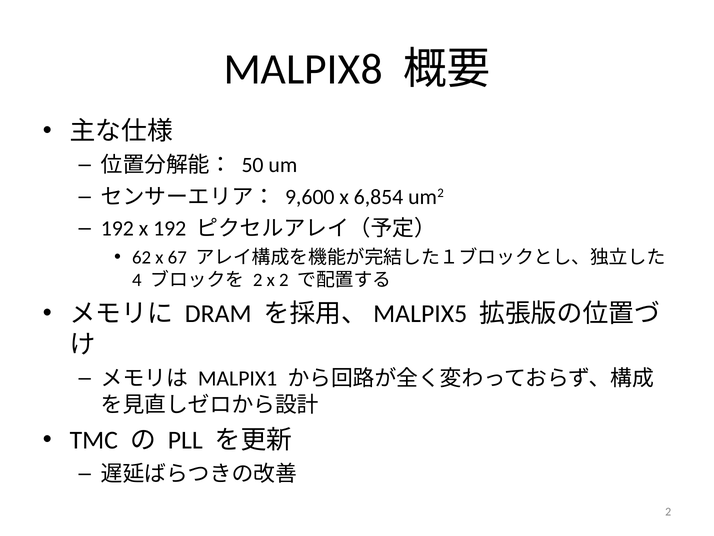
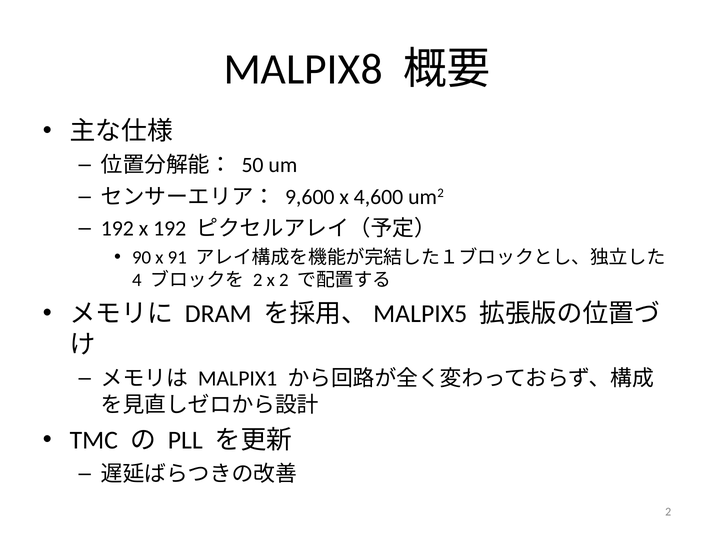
6,854: 6,854 -> 4,600 (379, 197)
62: 62 -> 90 (142, 257)
67: 67 -> 91 (177, 257)
